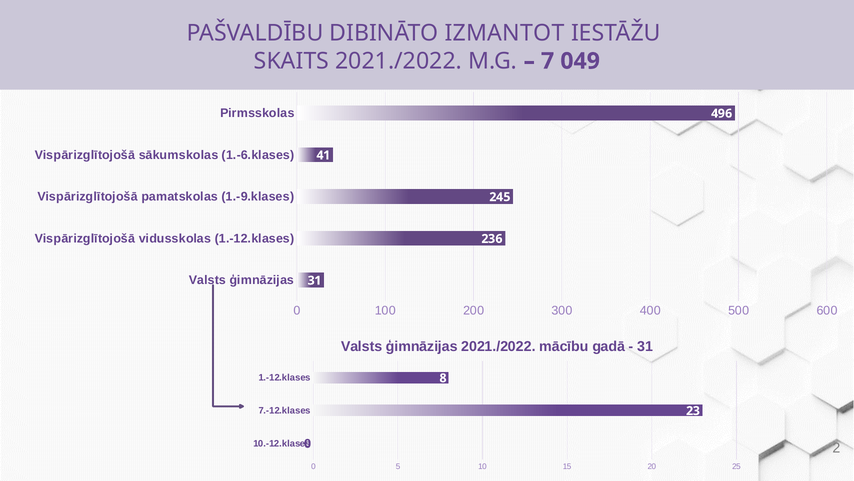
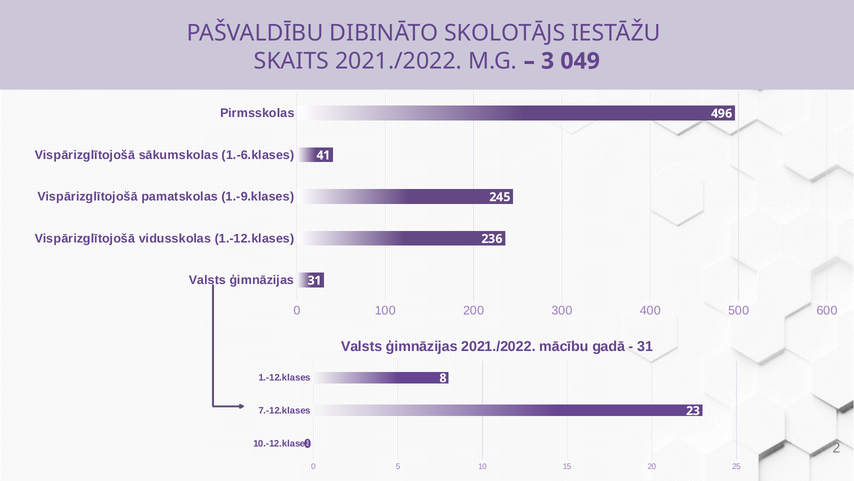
IZMANTOT: IZMANTOT -> SKOLOTĀJS (505, 33)
7: 7 -> 3 (548, 61)
